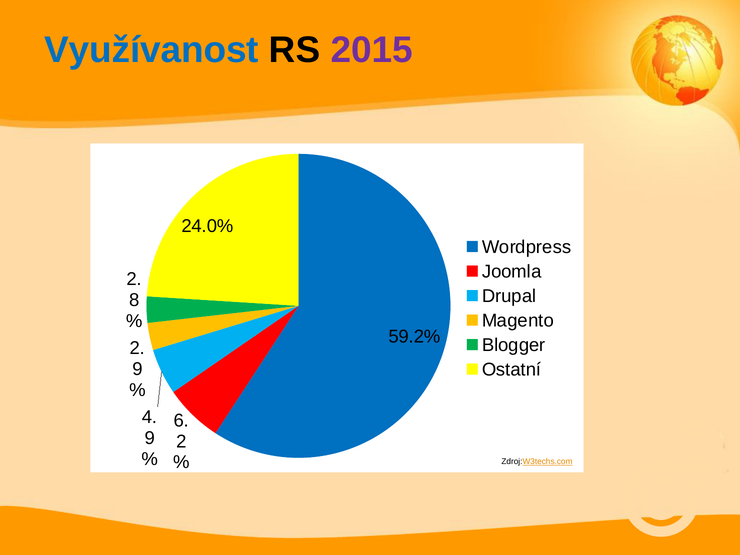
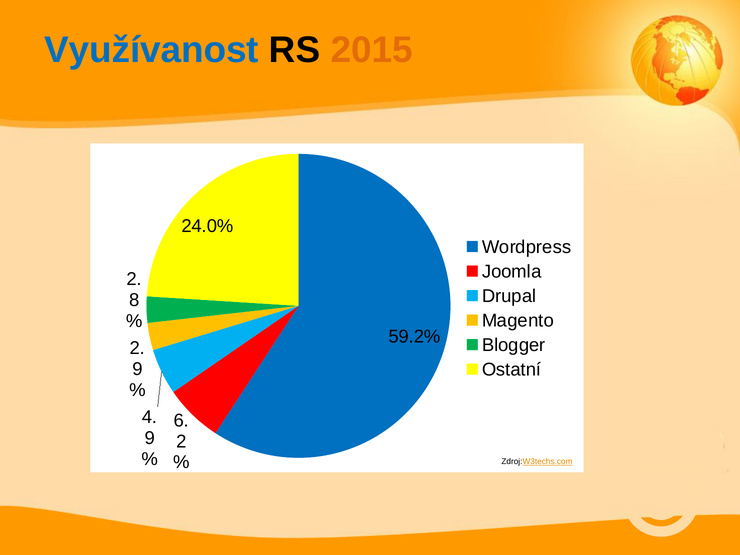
2015 colour: purple -> orange (372, 50)
